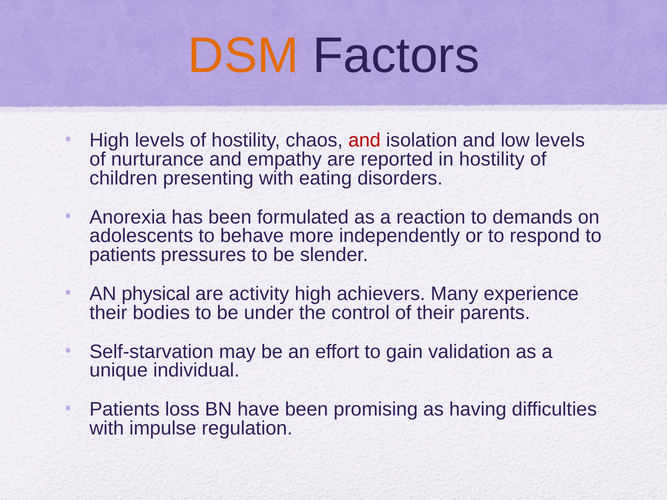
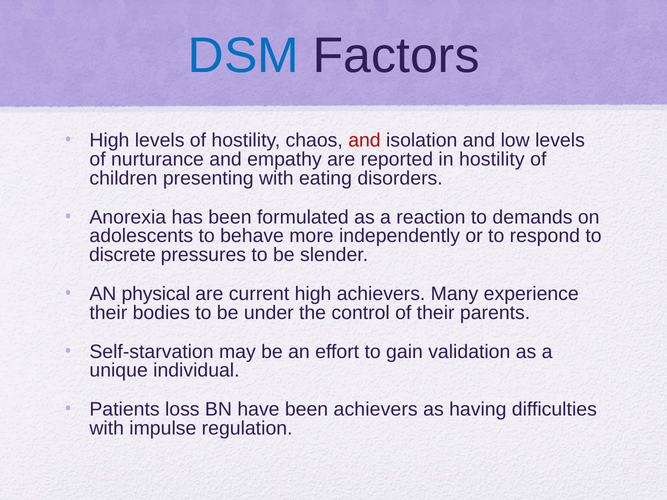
DSM colour: orange -> blue (244, 56)
patients: patients -> discrete (122, 255)
activity: activity -> current (259, 294)
been promising: promising -> achievers (376, 410)
